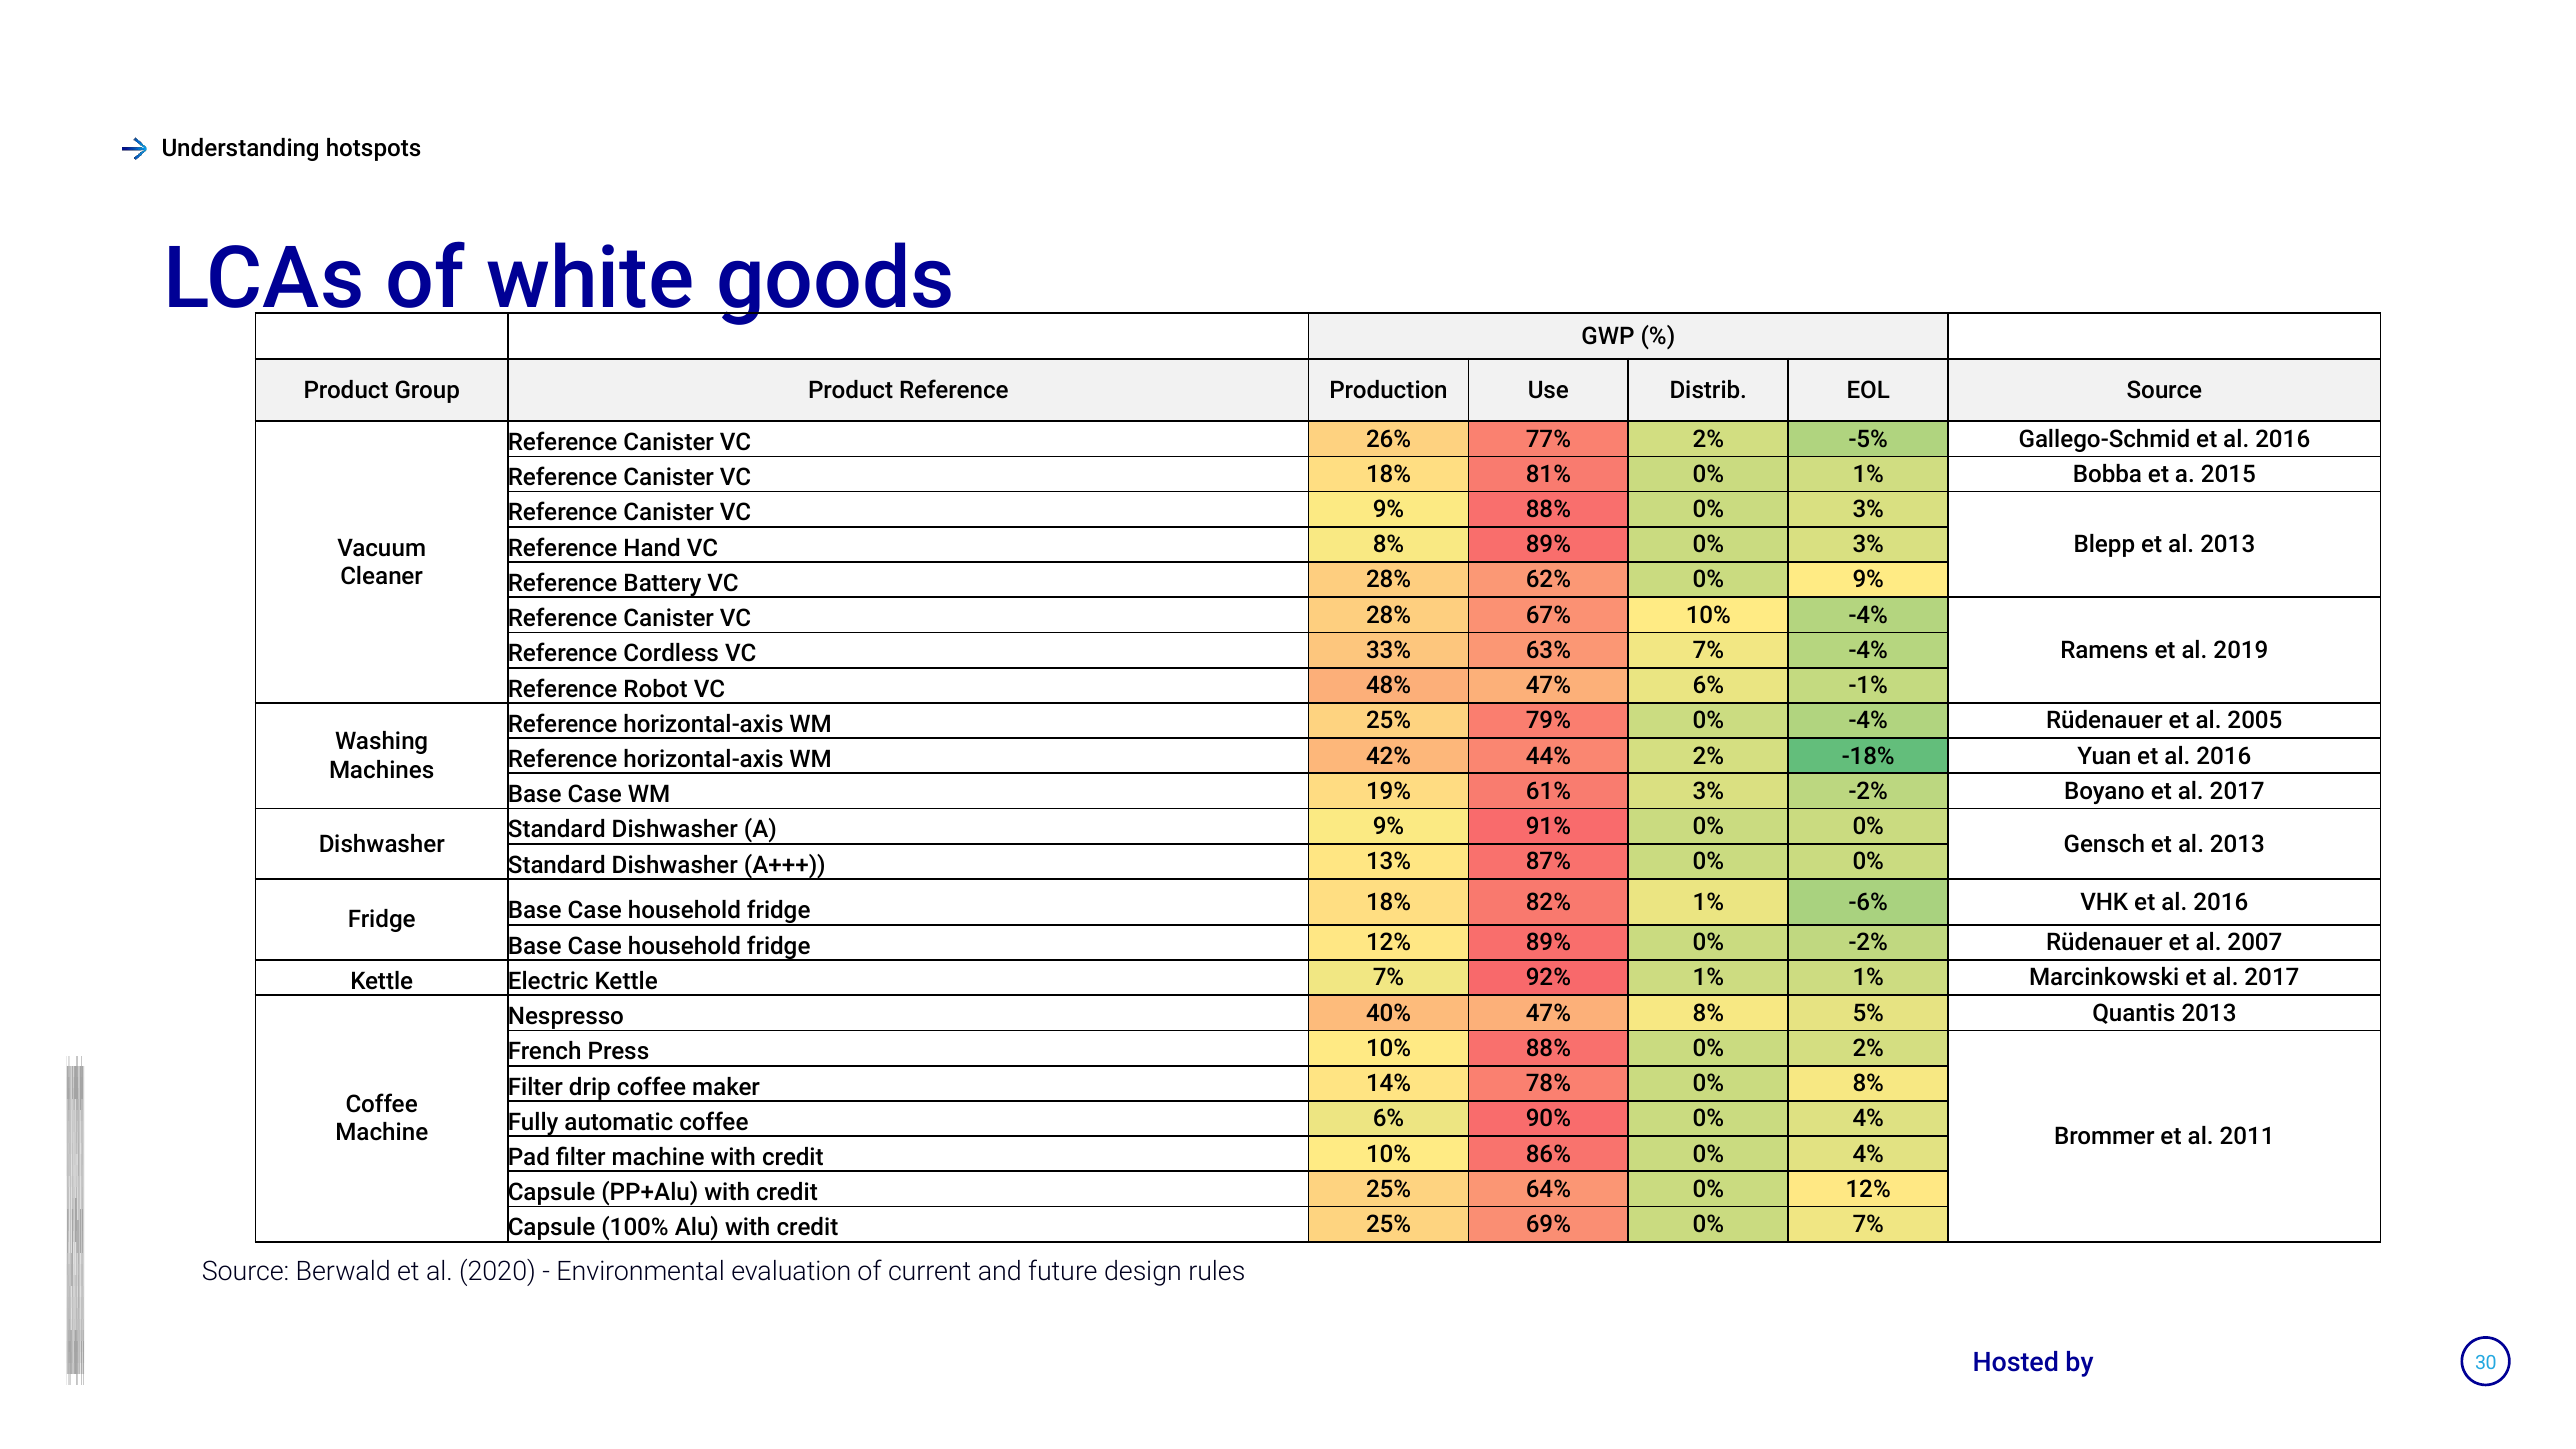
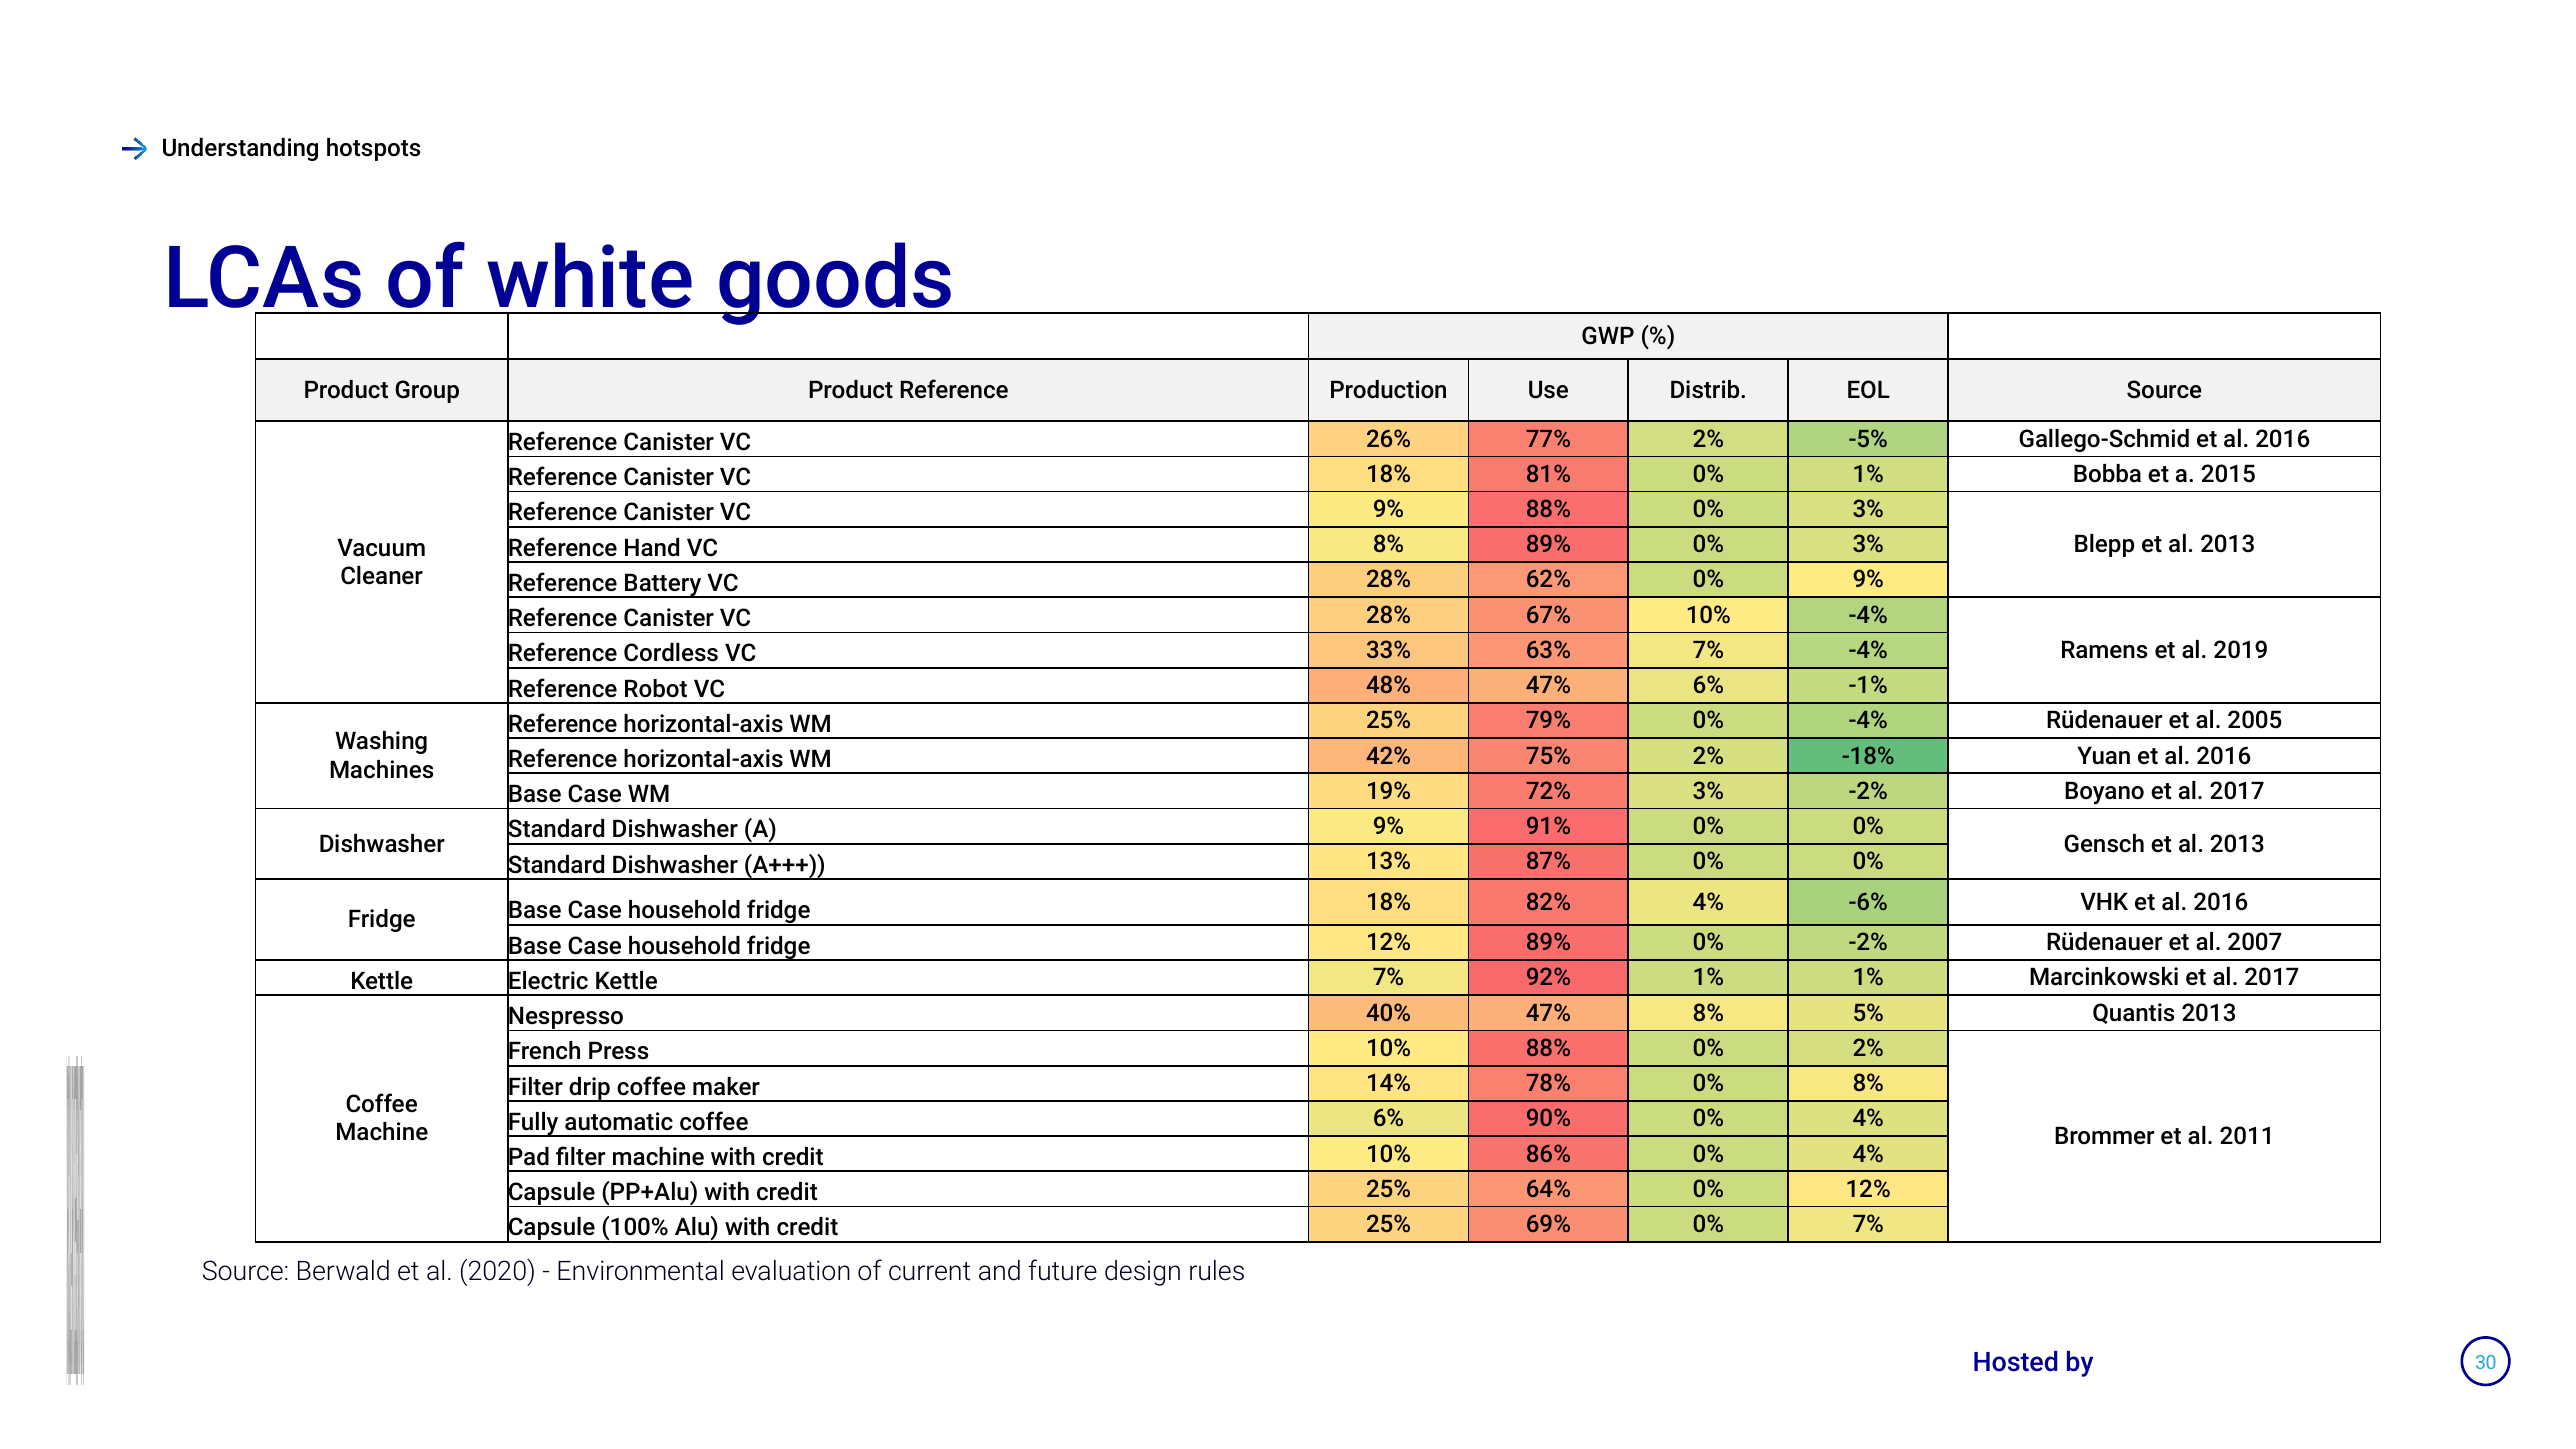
44%: 44% -> 75% (1548, 756)
61%: 61% -> 72% (1548, 791)
82% 1%: 1% -> 4% (1708, 902)
